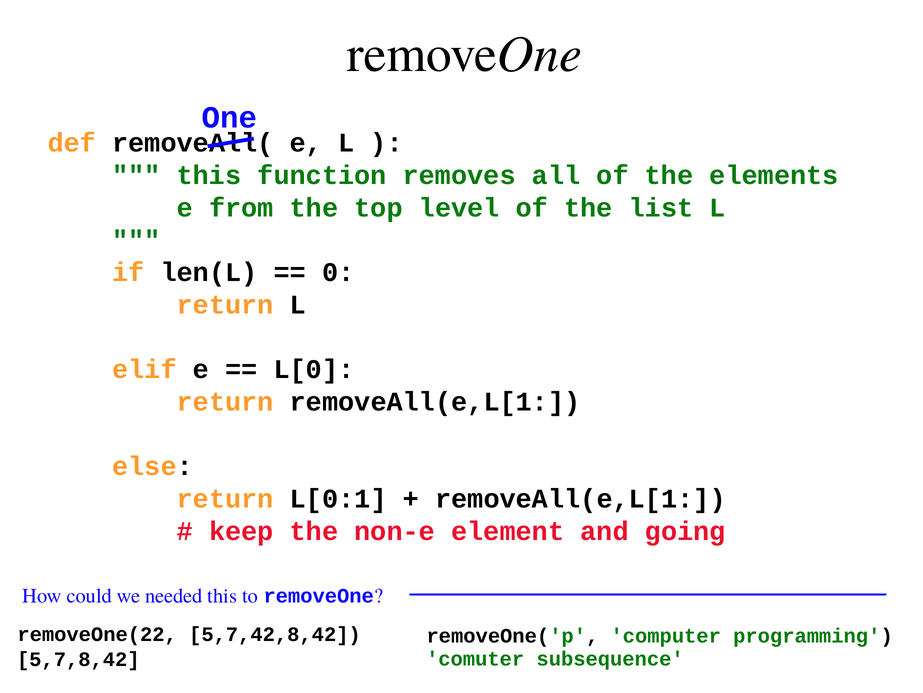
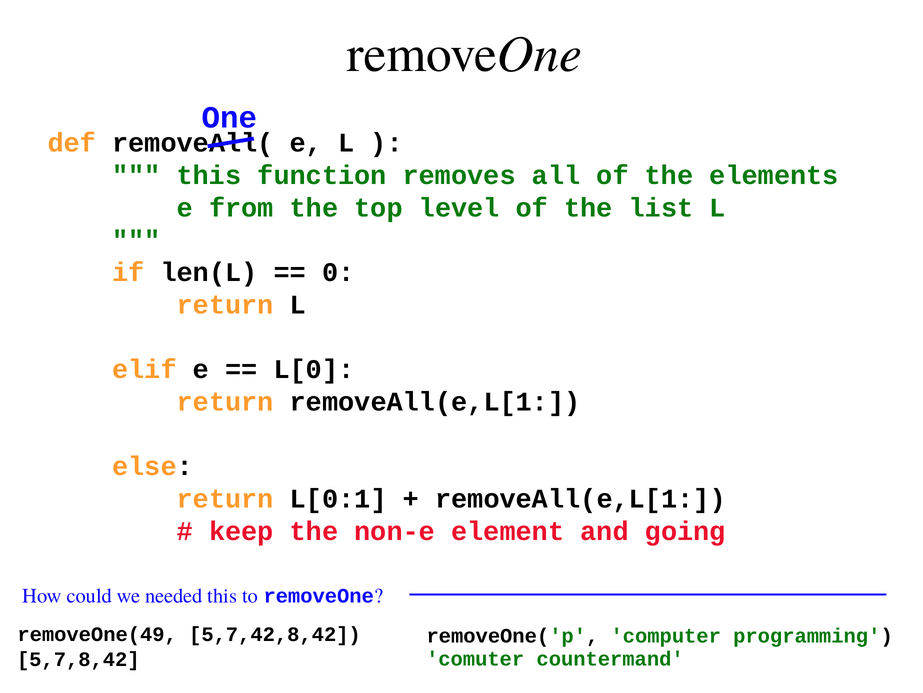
removeOne(22: removeOne(22 -> removeOne(49 (97, 634)
subsequence: subsequence -> countermand (610, 658)
